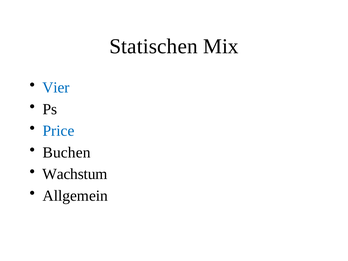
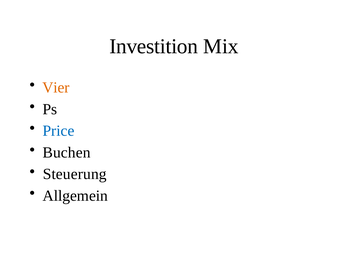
Statischen: Statischen -> Investition (154, 46)
Vier colour: blue -> orange (56, 87)
Wachstum: Wachstum -> Steuerung (75, 174)
